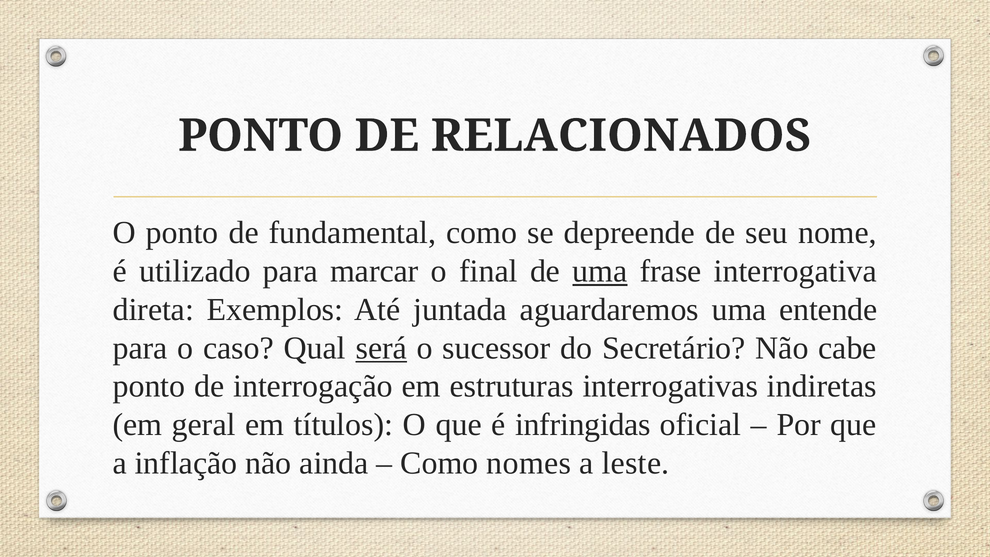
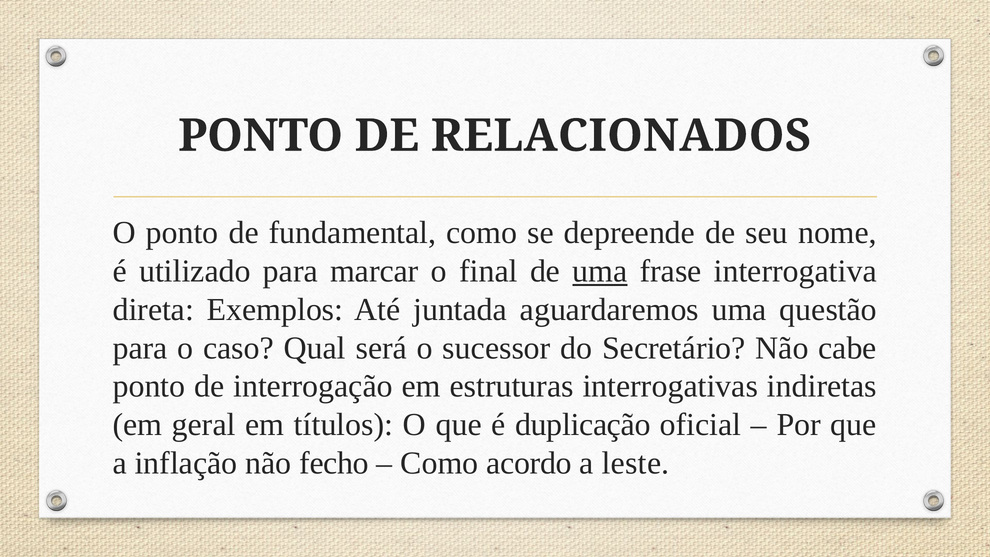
entende: entende -> questão (828, 310)
será underline: present -> none (381, 348)
infringidas: infringidas -> duplicação (583, 425)
ainda: ainda -> fecho (334, 463)
nomes: nomes -> acordo (529, 463)
